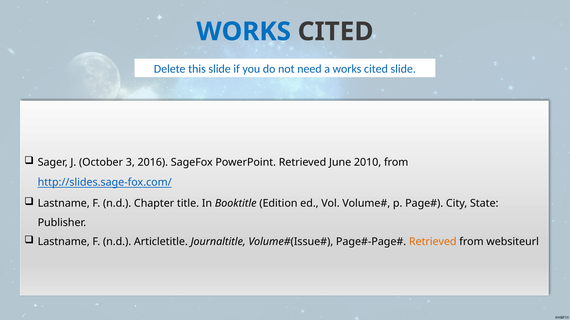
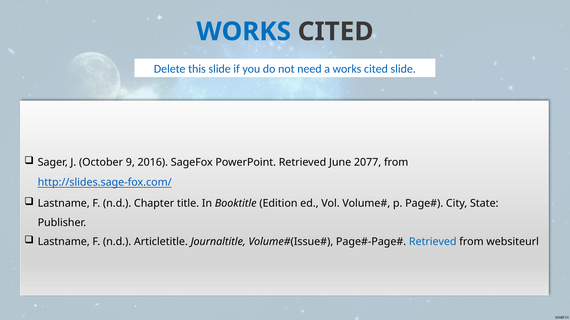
3: 3 -> 9 (130, 163)
2010: 2010 -> 2077 (368, 163)
Retrieved colour: orange -> blue (433, 242)
